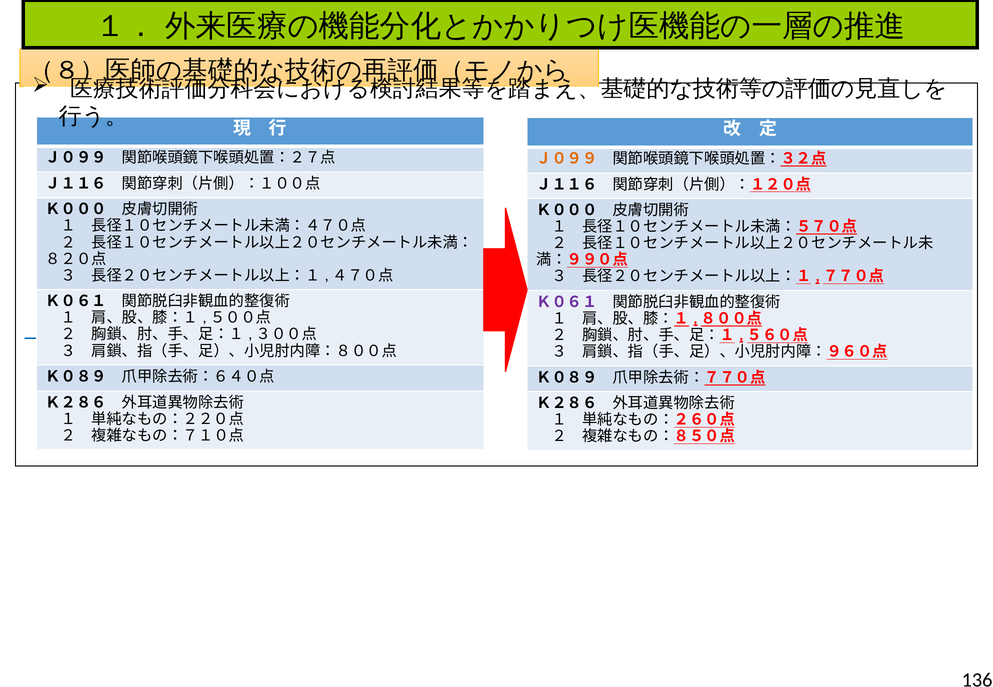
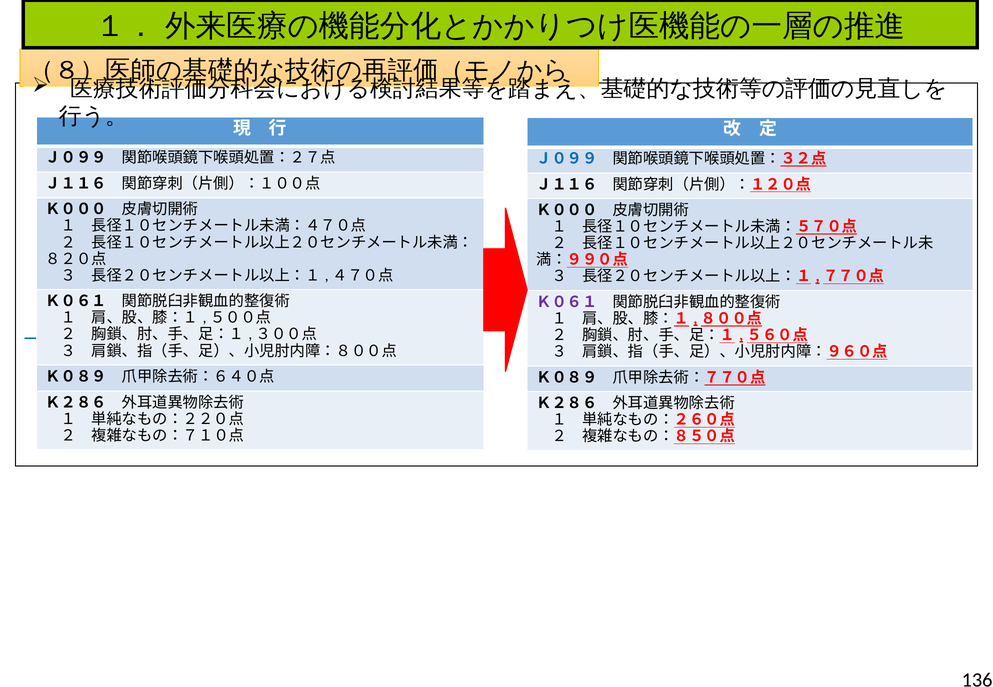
Ｊ０９９ colour: orange -> blue (567, 159)
